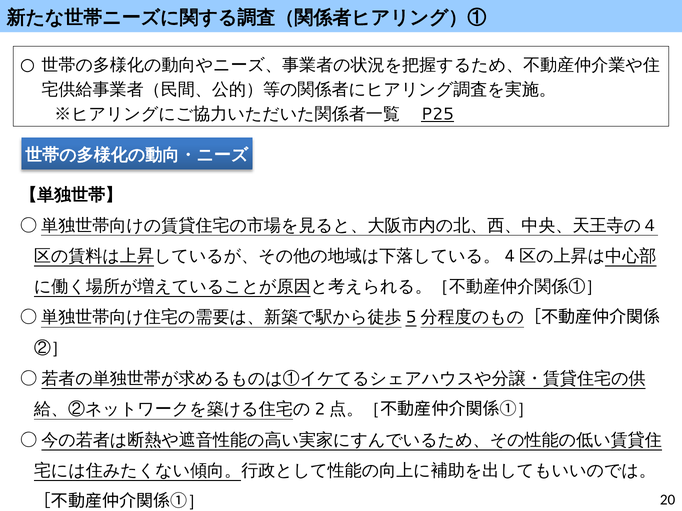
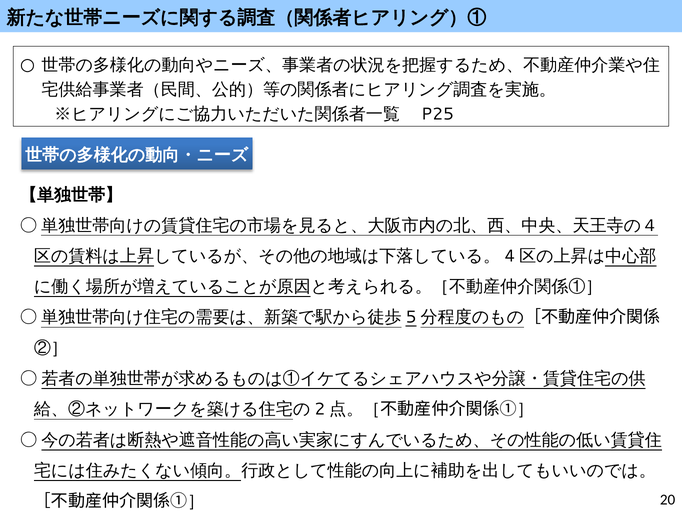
P25 underline: present -> none (437, 114)
